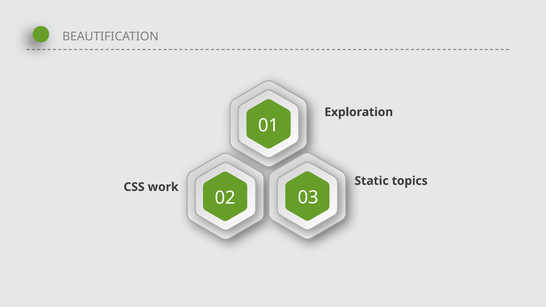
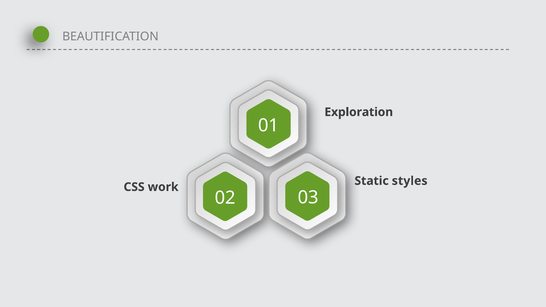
topics: topics -> styles (410, 181)
